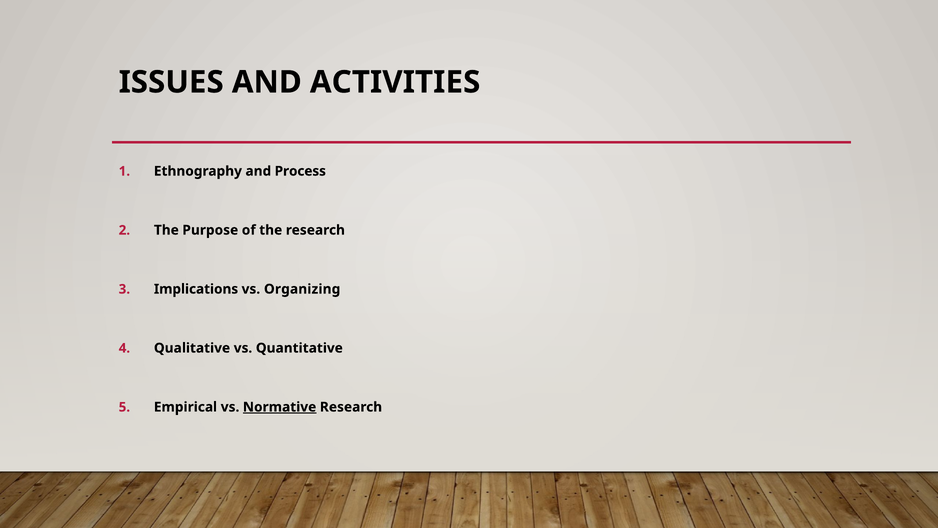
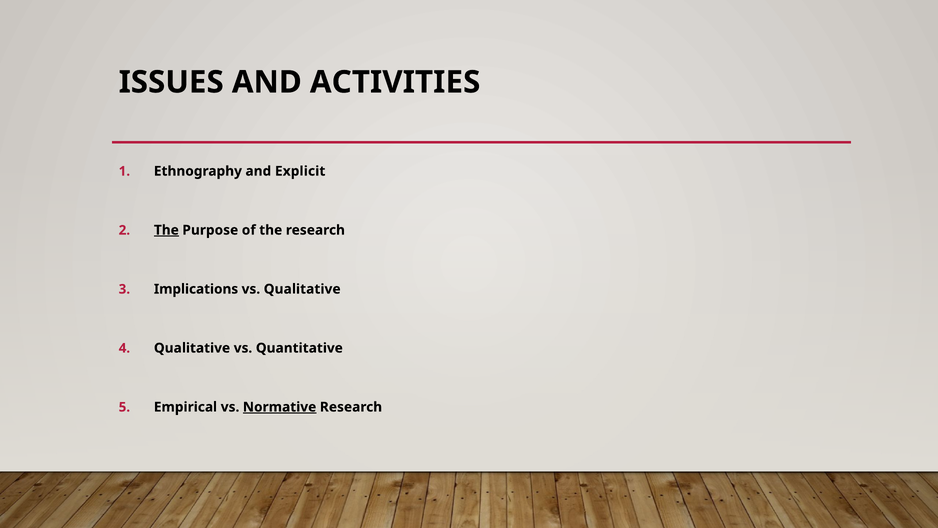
Process: Process -> Explicit (300, 171)
The underline: none -> present (166, 230)
vs Organizing: Organizing -> Qualitative (302, 289)
